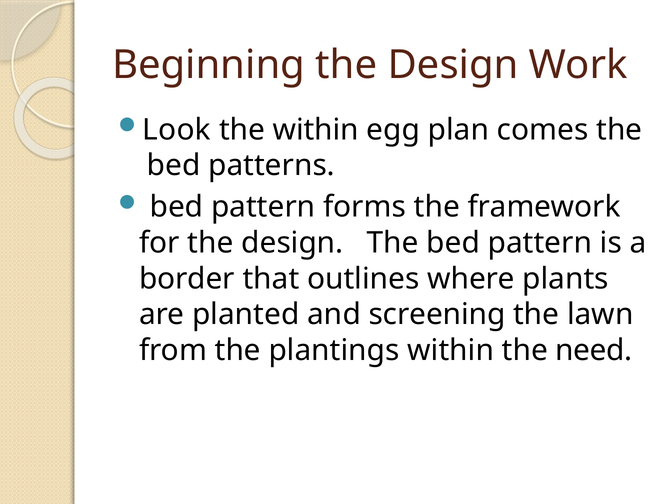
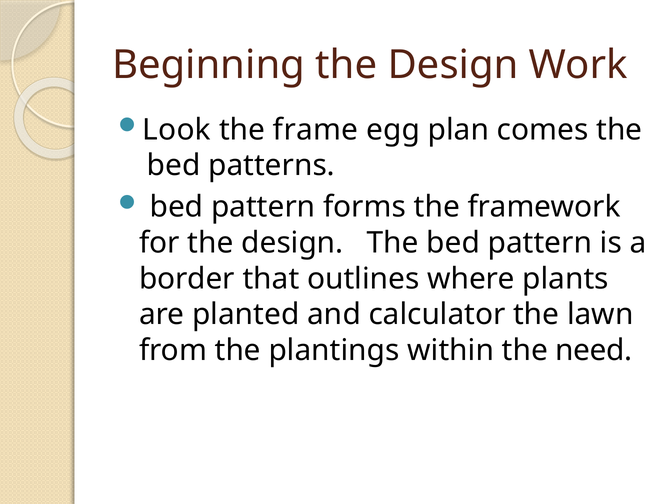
the within: within -> frame (316, 130)
screening: screening -> calculator (437, 315)
